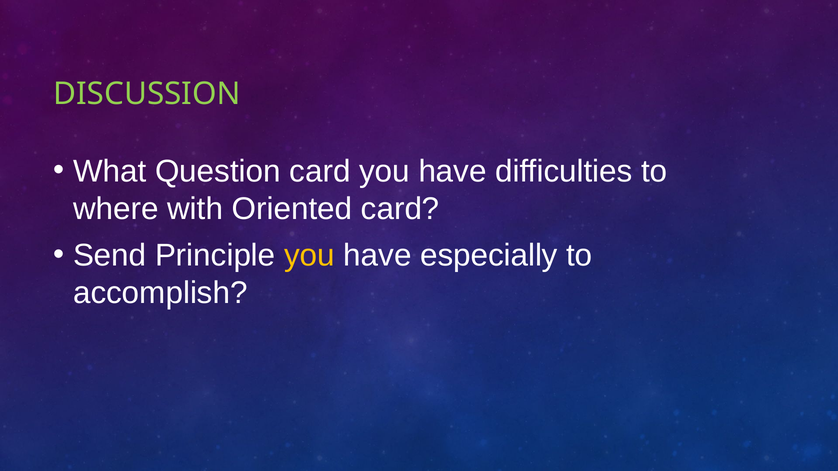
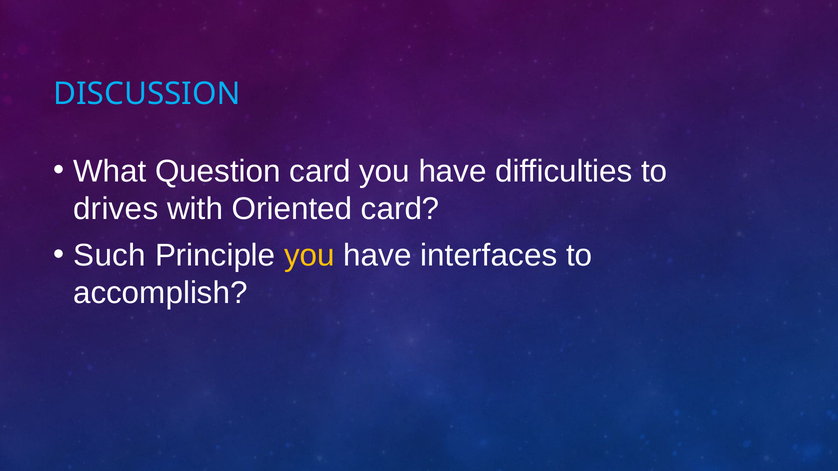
DISCUSSION colour: light green -> light blue (147, 94)
where: where -> drives (116, 209)
Send: Send -> Such (110, 256)
especially: especially -> interfaces (489, 256)
